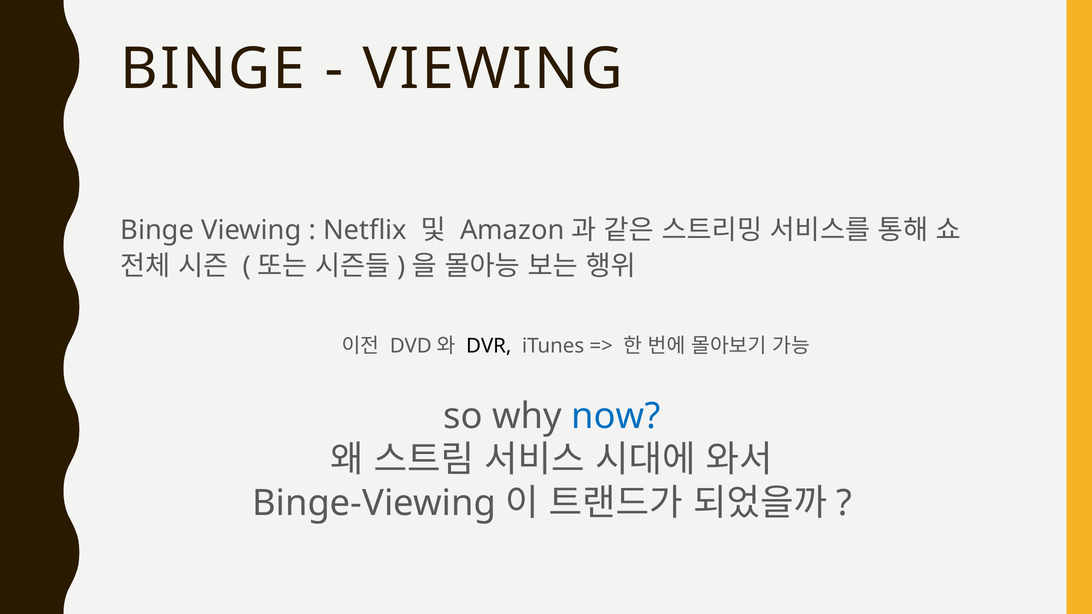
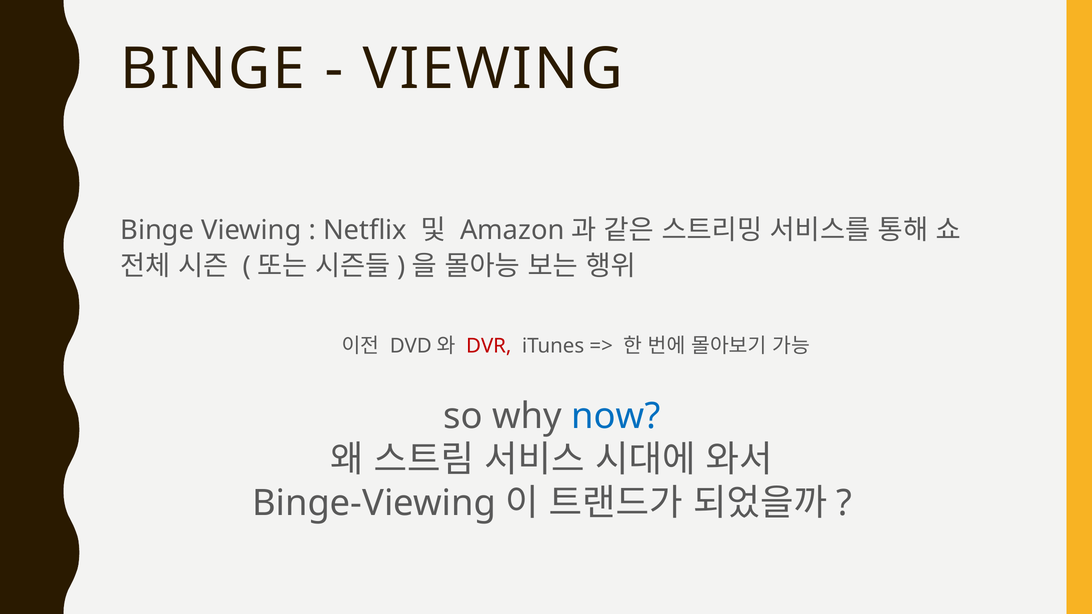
DVR colour: black -> red (489, 346)
